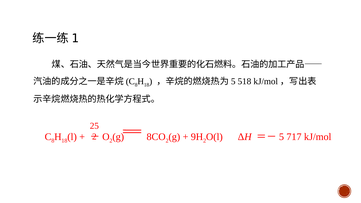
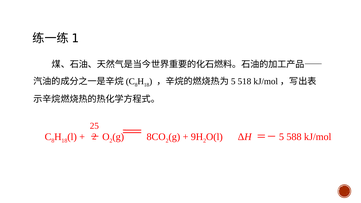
717: 717 -> 588 (294, 137)
